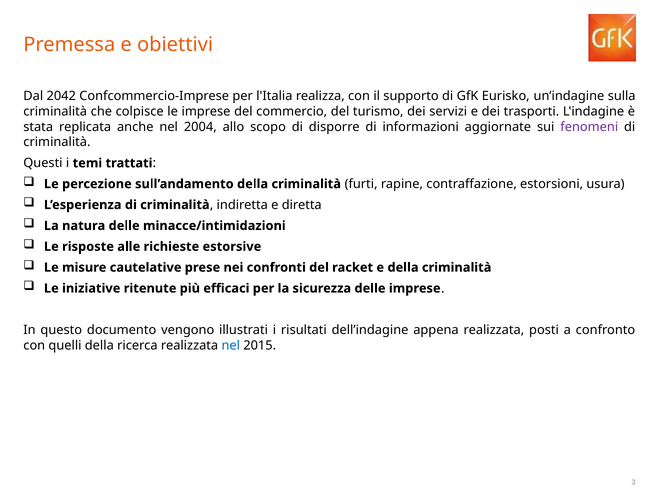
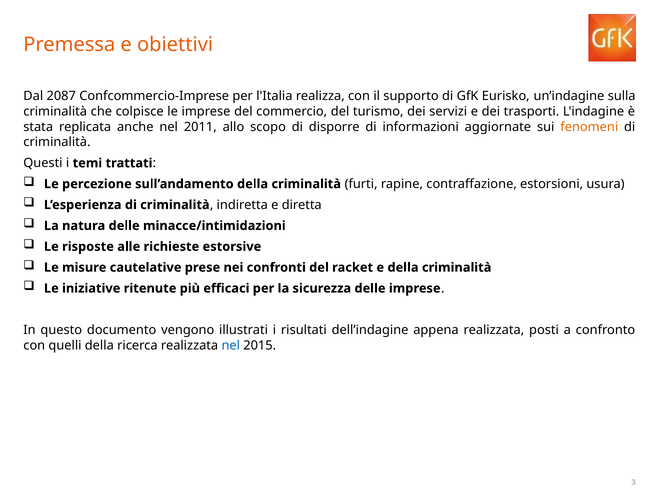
2042: 2042 -> 2087 (61, 96)
2004: 2004 -> 2011 (200, 127)
fenomeni colour: purple -> orange (589, 127)
